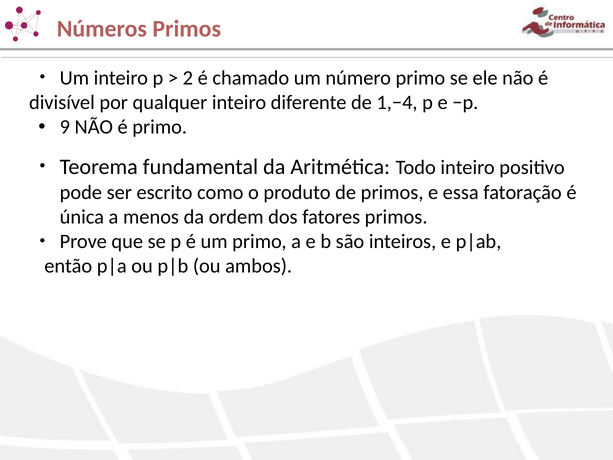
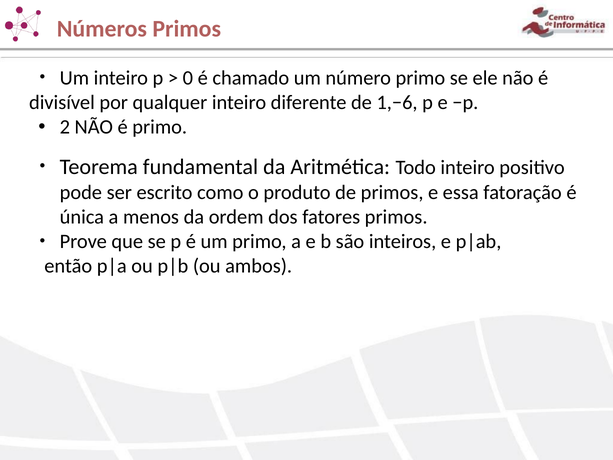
2: 2 -> 0 (188, 78)
1,−4: 1,−4 -> 1,−6 (397, 102)
9: 9 -> 2 (65, 127)
